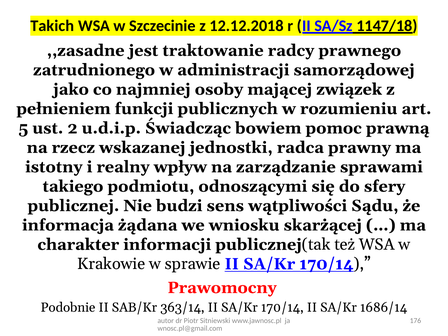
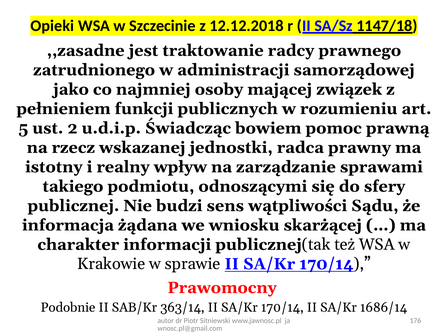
Takich: Takich -> Opieki (52, 26)
